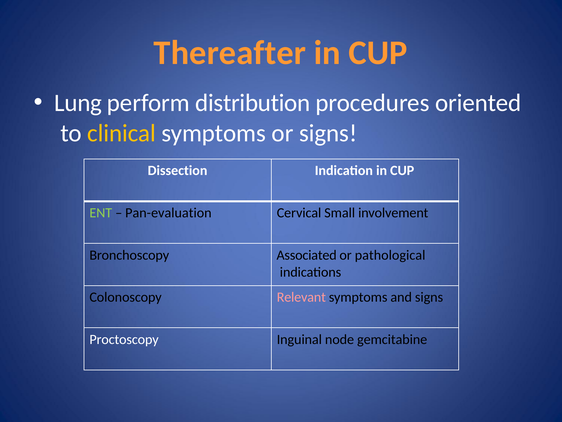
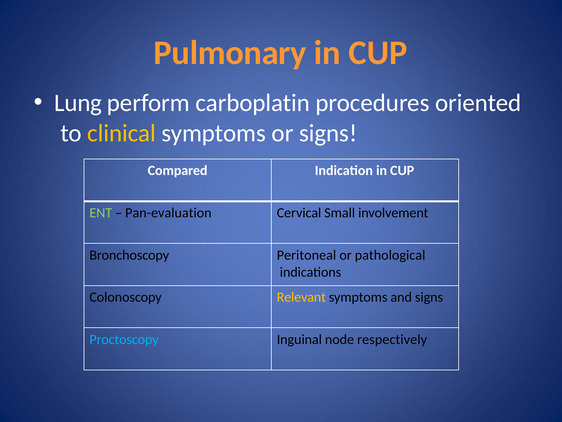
Thereafter: Thereafter -> Pulmonary (230, 53)
distribution: distribution -> carboplatin (253, 103)
Dissection: Dissection -> Compared (178, 170)
Associated: Associated -> Peritoneal (306, 255)
Relevant colour: pink -> yellow (301, 297)
Proctoscopy colour: white -> light blue (124, 339)
gemcitabine: gemcitabine -> respectively (392, 339)
